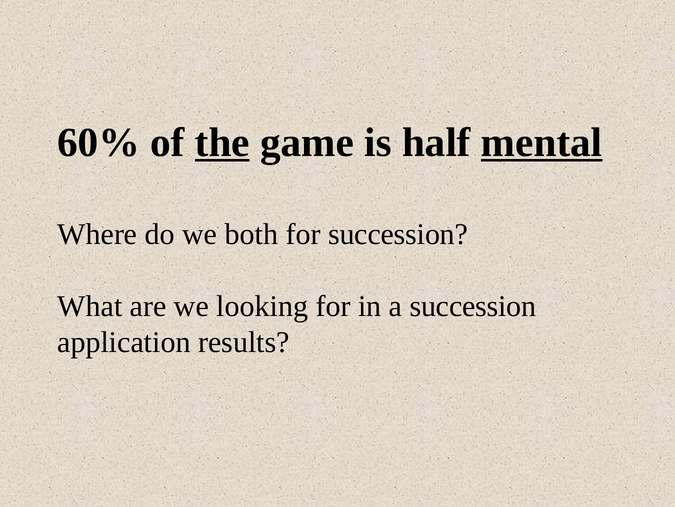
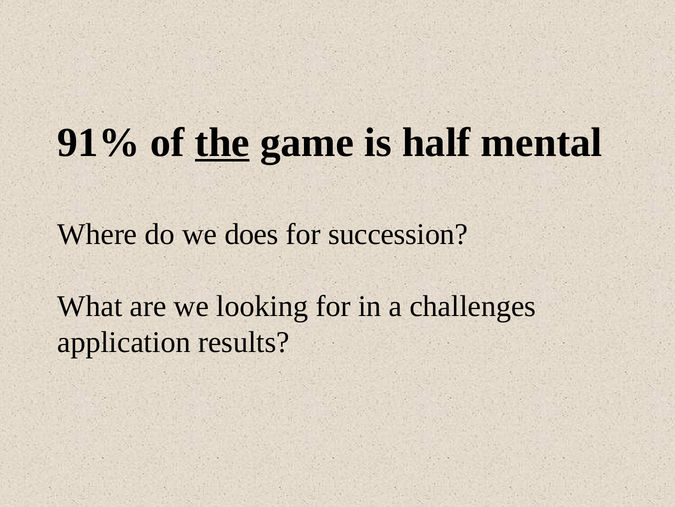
60%: 60% -> 91% (99, 142)
mental underline: present -> none (542, 142)
both: both -> does (252, 234)
a succession: succession -> challenges (473, 306)
